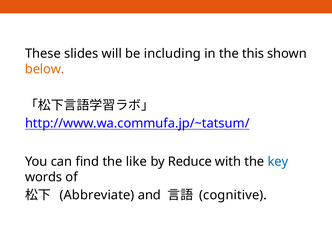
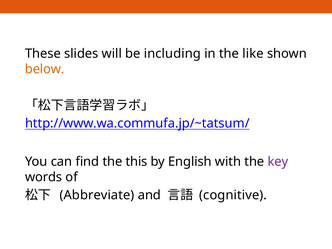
this: this -> like (253, 54)
like: like -> this (137, 162)
Reduce: Reduce -> English (190, 162)
key colour: blue -> purple (278, 162)
